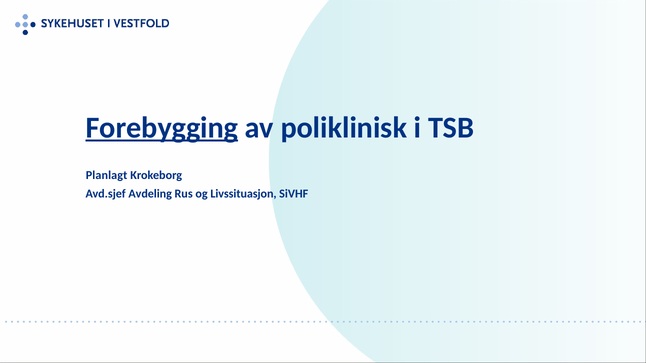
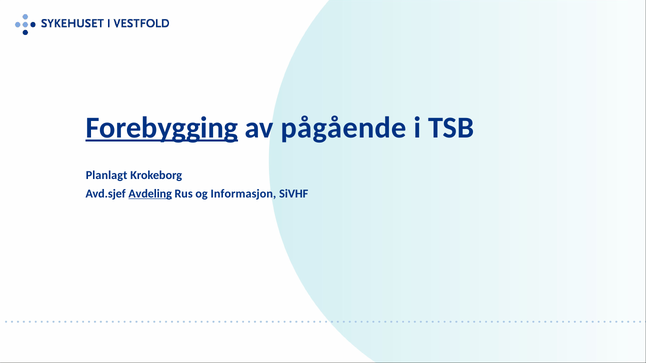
poliklinisk: poliklinisk -> pågående (344, 128)
Avdeling underline: none -> present (150, 194)
Livssituasjon: Livssituasjon -> Informasjon (243, 194)
